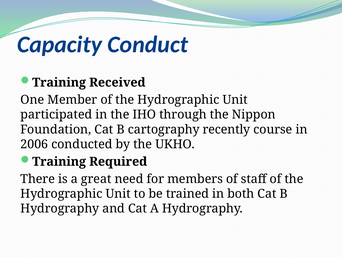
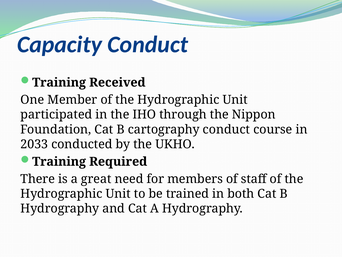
cartography recently: recently -> conduct (226, 129)
2006: 2006 -> 2033 (34, 144)
